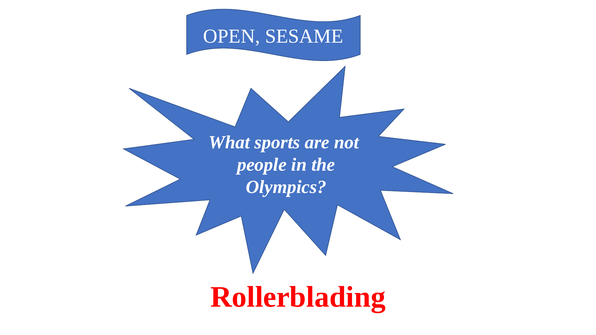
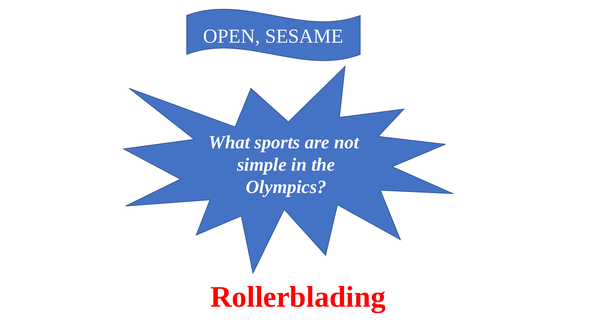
people: people -> simple (262, 165)
